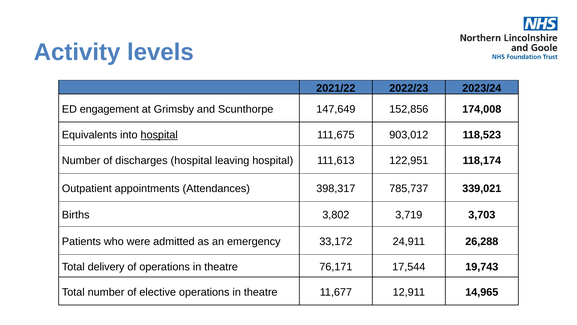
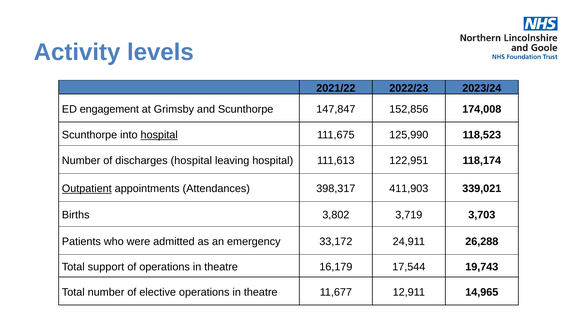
147,649: 147,649 -> 147,847 (336, 109)
Equivalents: Equivalents -> Scunthorpe (90, 135)
903,012: 903,012 -> 125,990 (409, 135)
Outpatient underline: none -> present (87, 188)
785,737: 785,737 -> 411,903 (409, 188)
delivery: delivery -> support (106, 266)
76,171: 76,171 -> 16,179 (336, 266)
